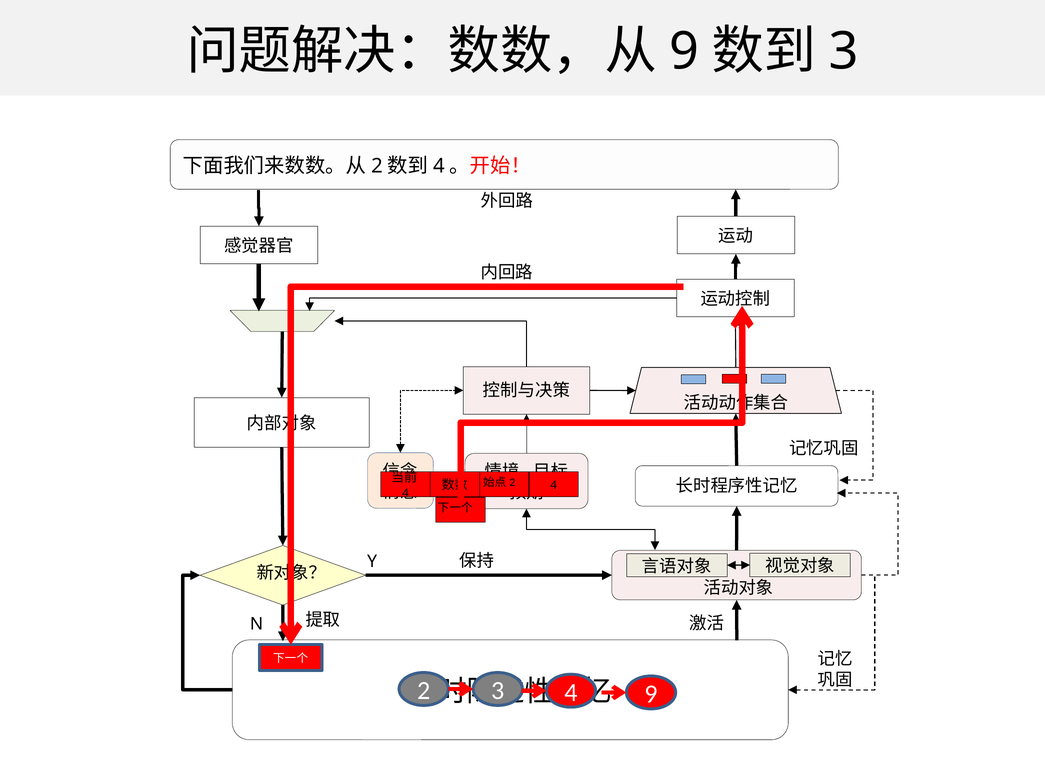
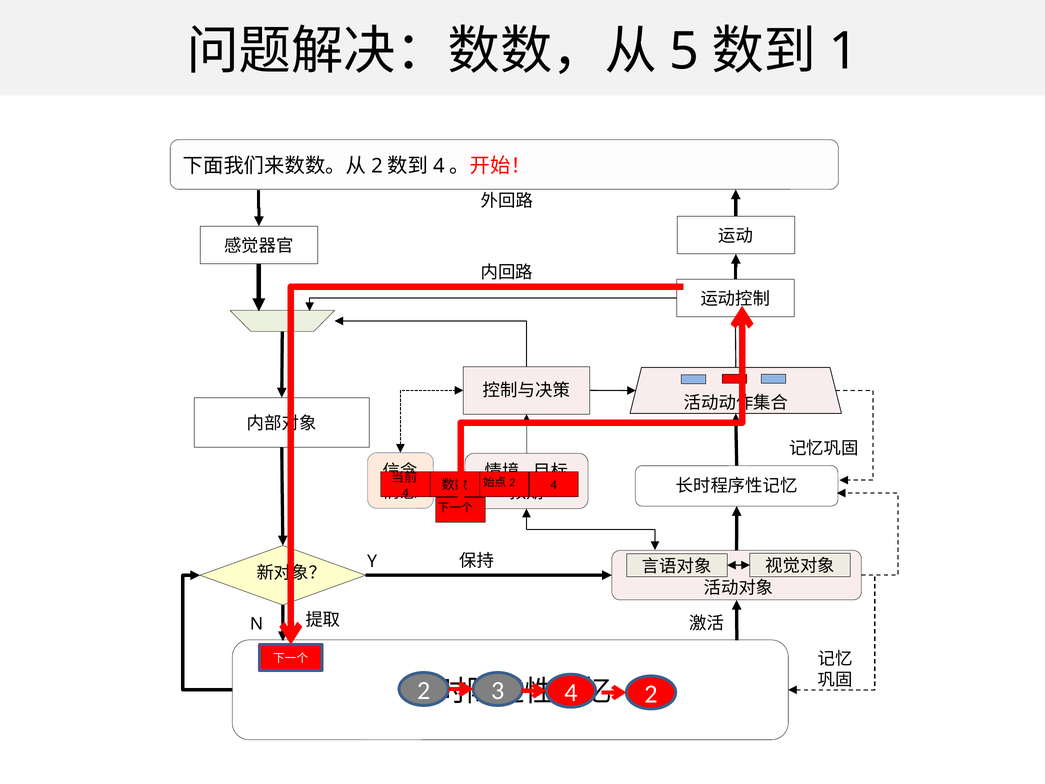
9: 9 -> 5 (684, 51)
3: 3 -> 1 (844, 51)
9: 9 -> 2 (651, 694)
